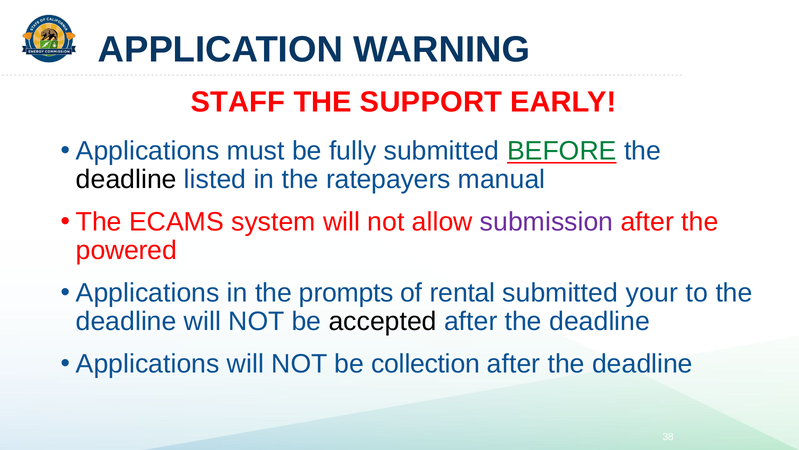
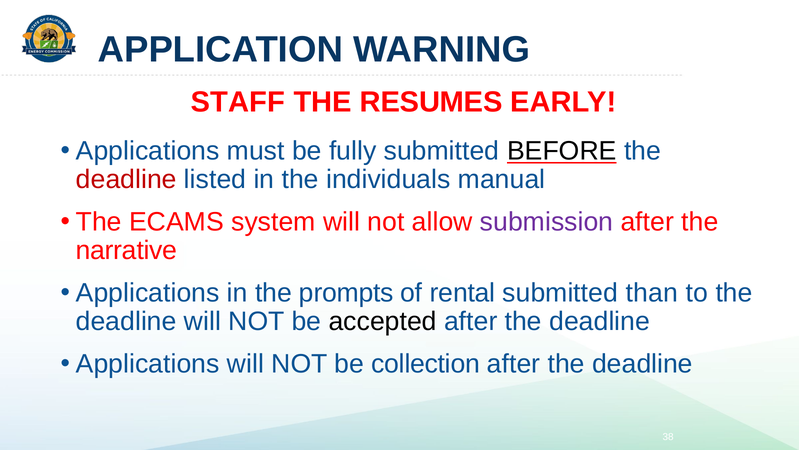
SUPPORT: SUPPORT -> RESUMES (431, 102)
BEFORE colour: green -> black (562, 151)
deadline colour: black -> red (126, 179)
ratepayers: ratepayers -> individuals (388, 179)
powered: powered -> narrative (126, 250)
your: your -> than (652, 292)
